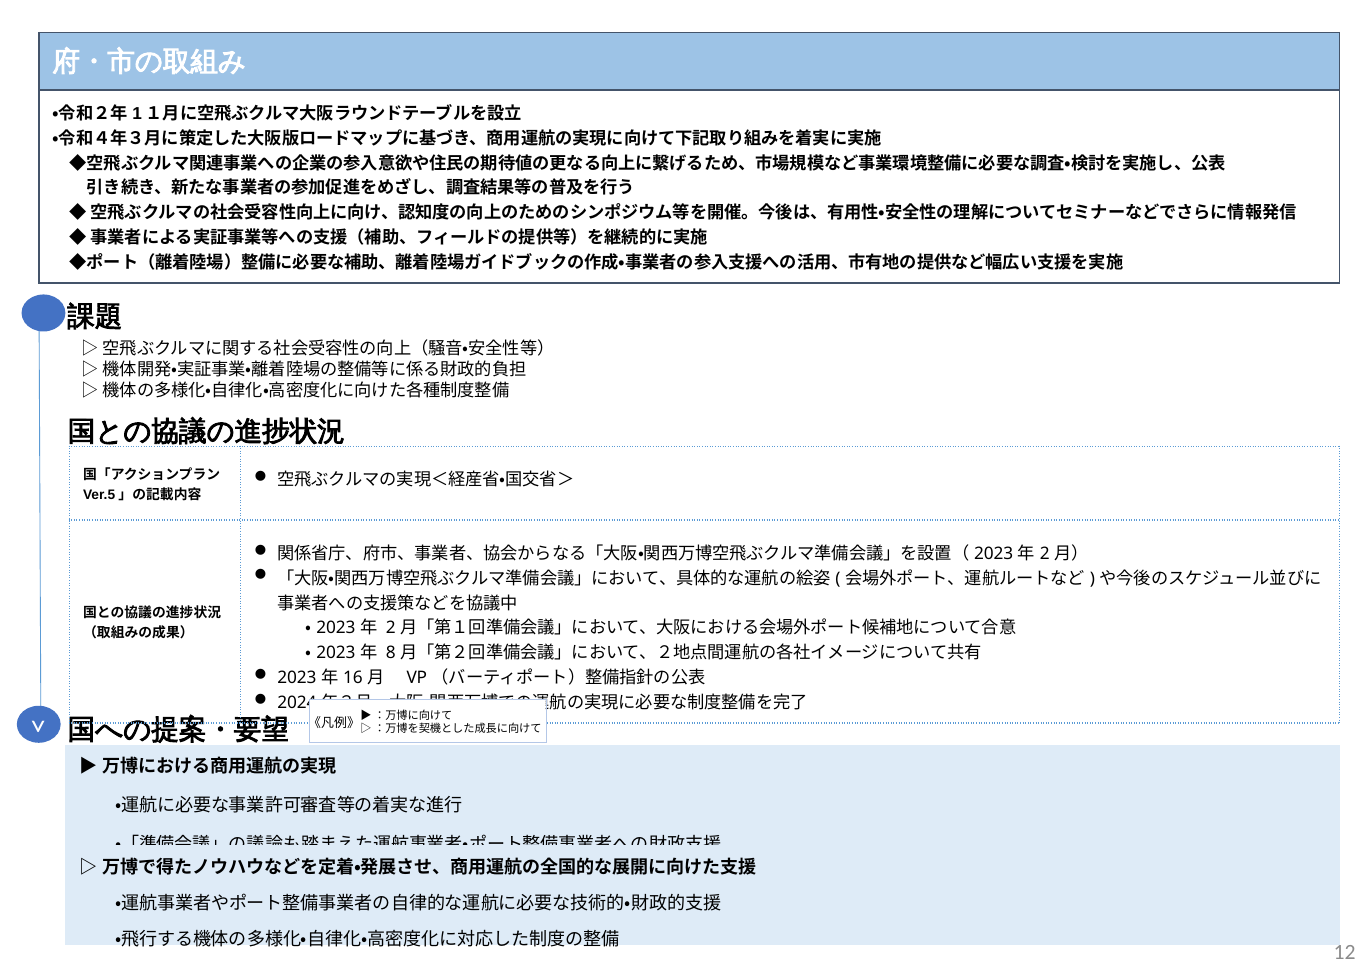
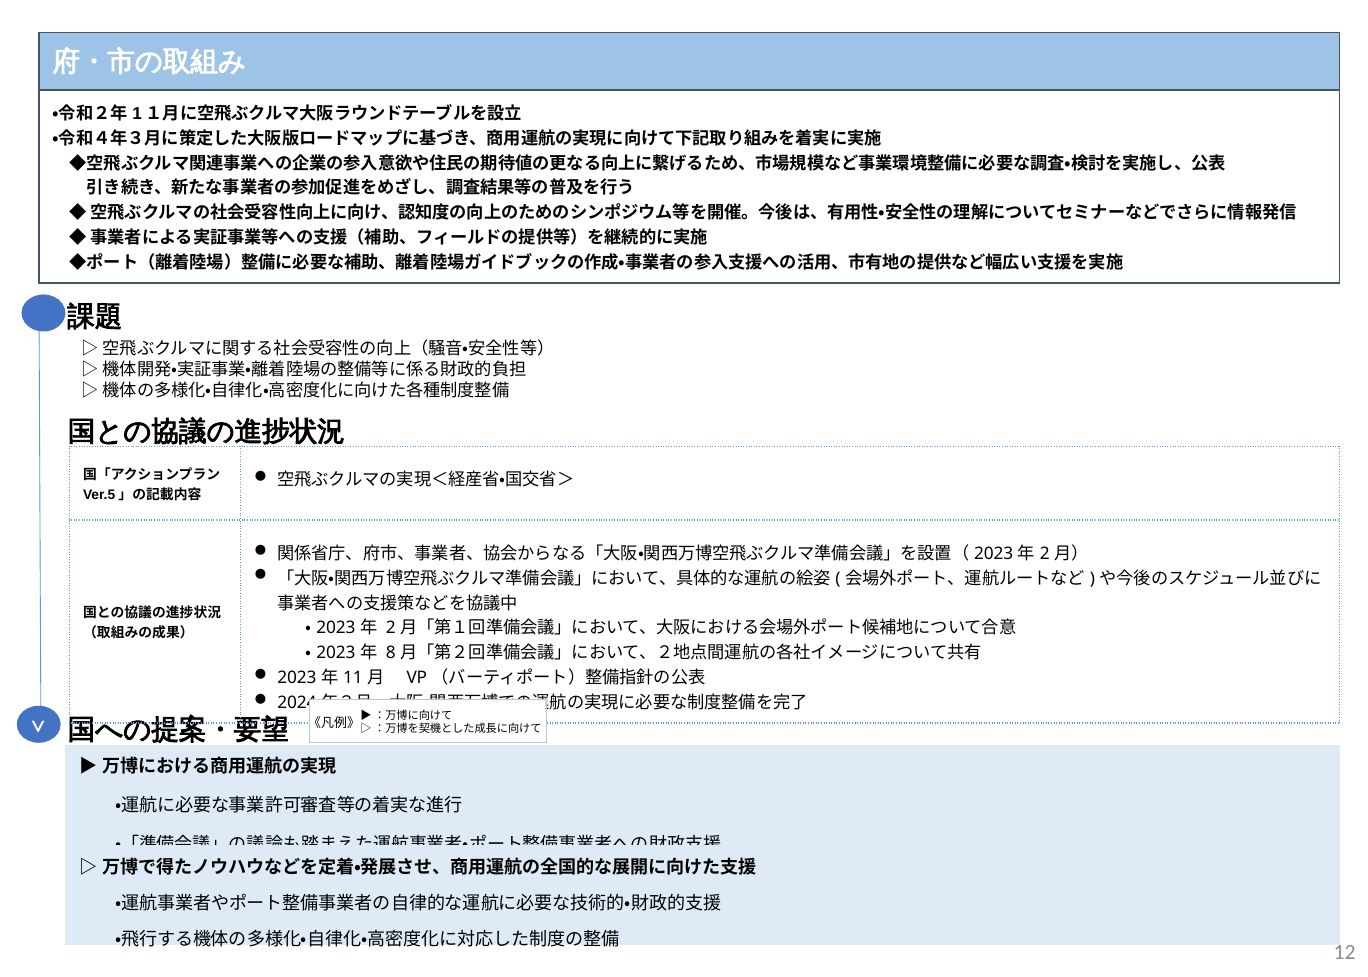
16: 16 -> 11 (353, 678)
